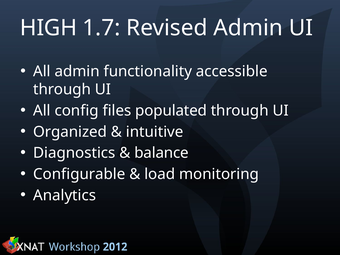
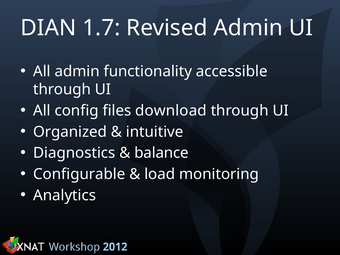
HIGH: HIGH -> DIAN (48, 28)
populated: populated -> download (171, 111)
